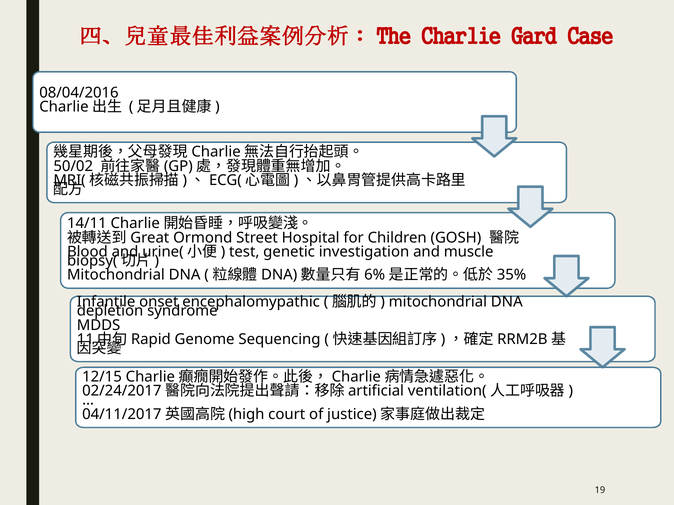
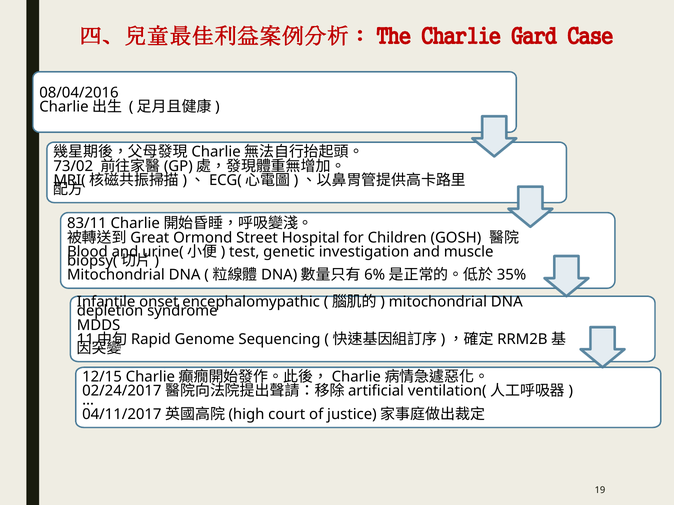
50/02: 50/02 -> 73/02 (73, 166)
14/11: 14/11 -> 83/11 (87, 224)
